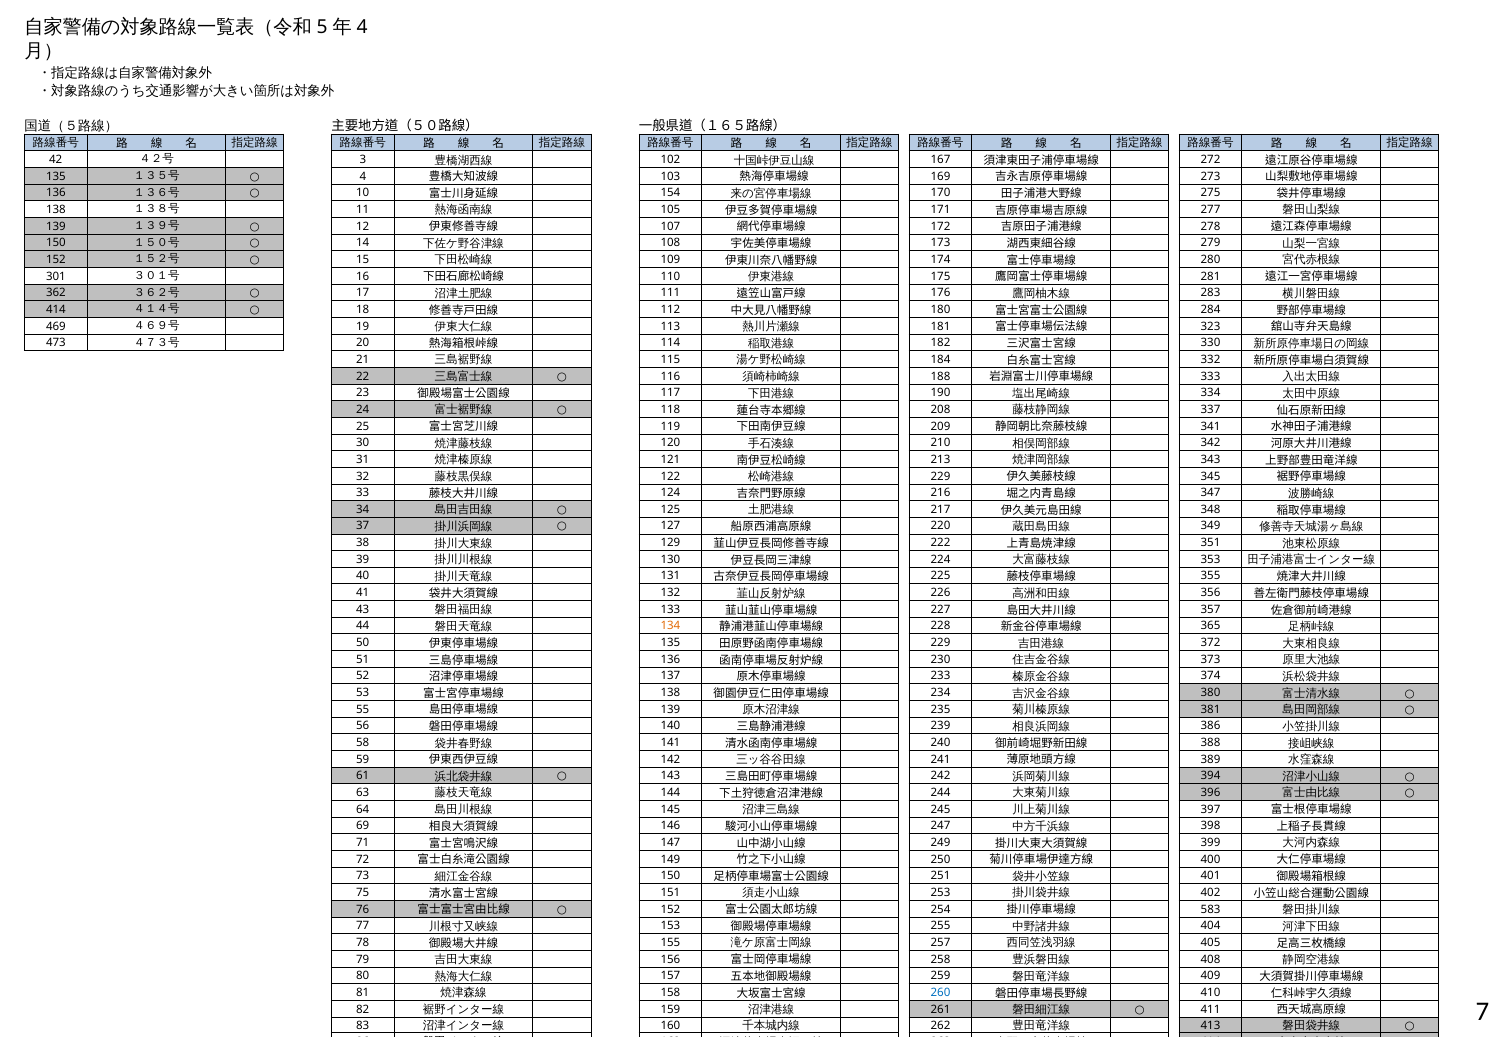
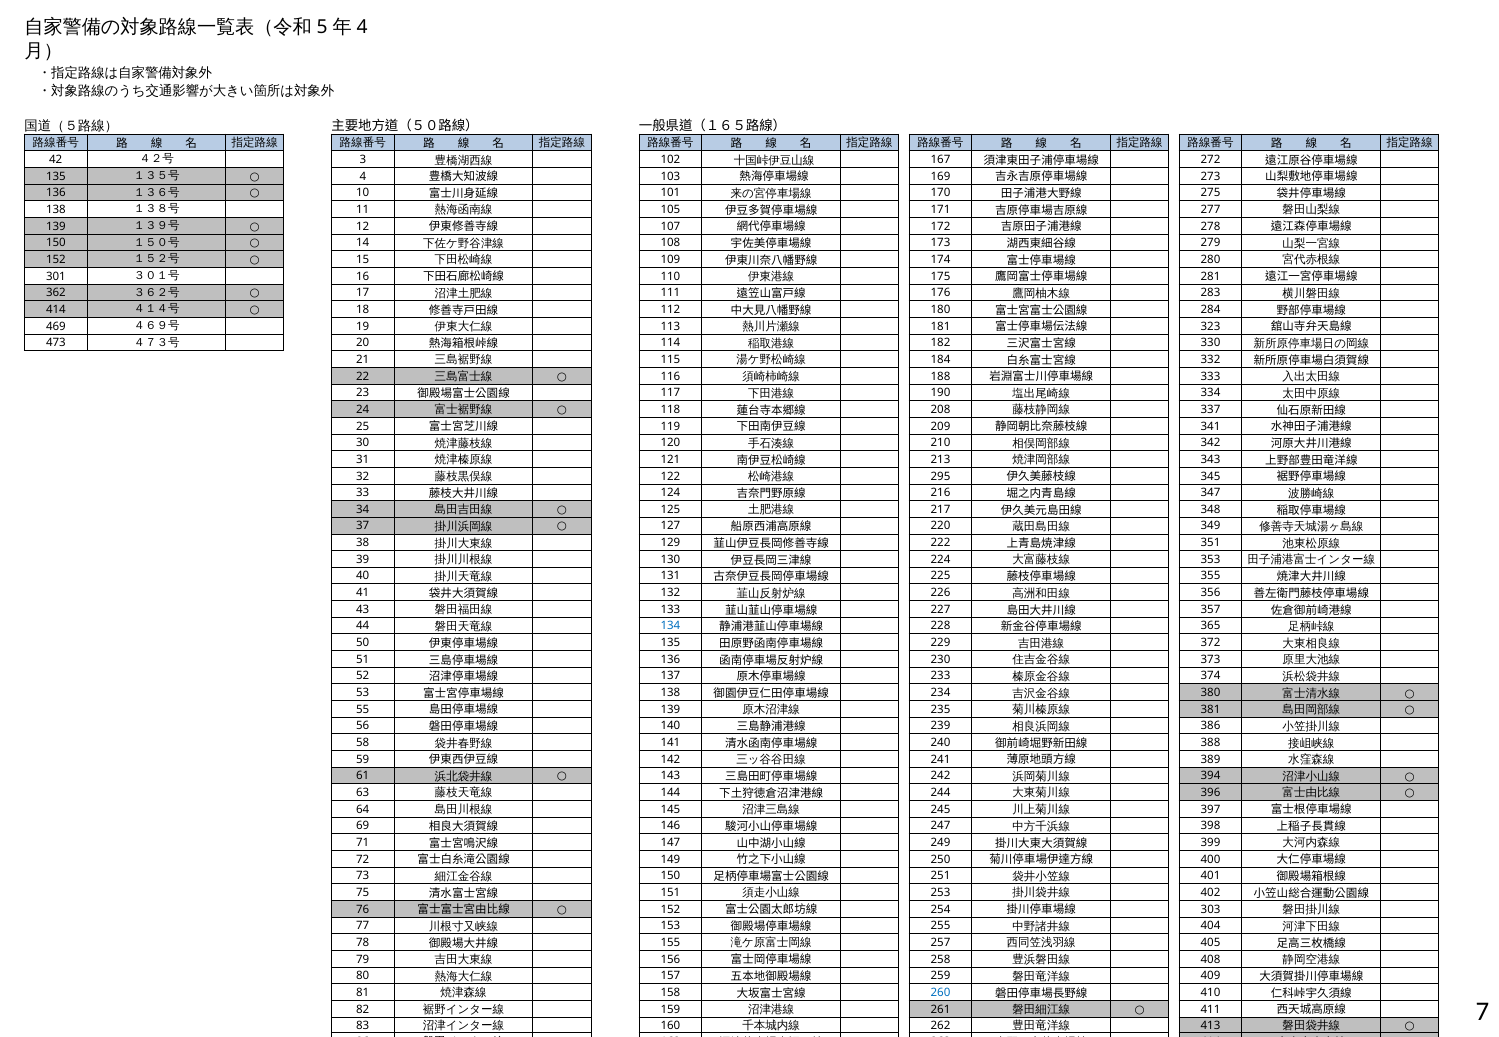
154: 154 -> 101 (670, 193)
229: 229 -> 295 (941, 477)
134 colour: orange -> blue (670, 627)
583: 583 -> 303 (1211, 910)
